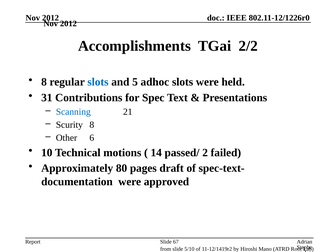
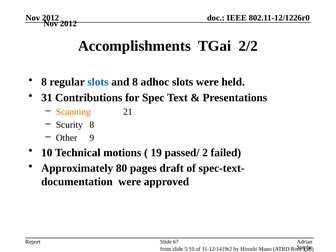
and 5: 5 -> 8 (135, 82)
Scanning colour: blue -> orange (73, 112)
6: 6 -> 9 (92, 138)
14: 14 -> 19 (156, 153)
